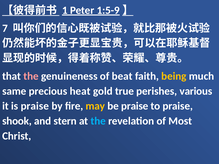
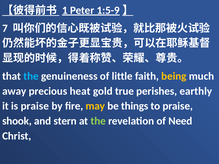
the colour: pink -> light blue (31, 76)
beat: beat -> little (122, 76)
same: same -> away (14, 91)
various: various -> earthly (196, 91)
be praise: praise -> things (135, 106)
the colour: light blue -> light green (98, 121)
Most: Most -> Need (180, 121)
